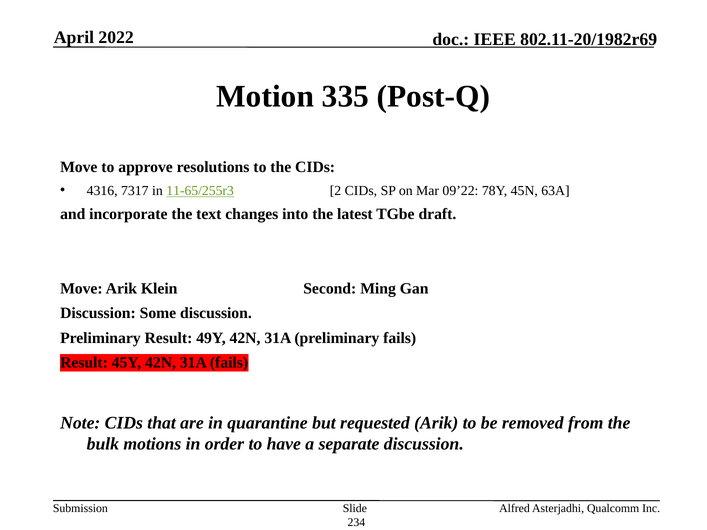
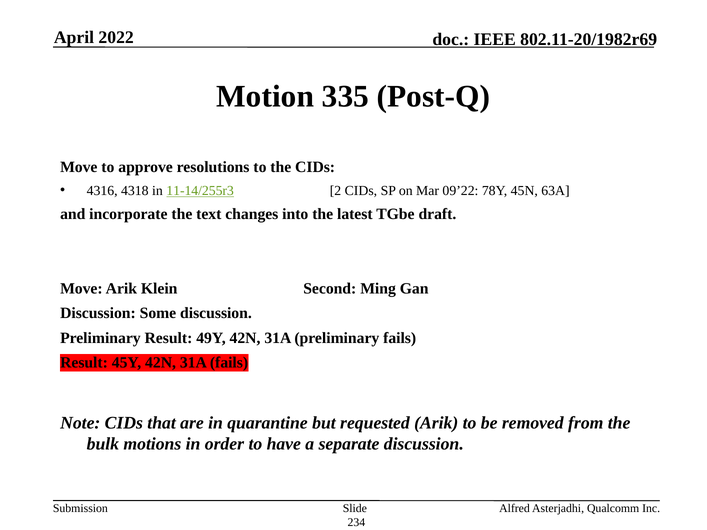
7317: 7317 -> 4318 (135, 191)
11-65/255r3: 11-65/255r3 -> 11-14/255r3 (200, 191)
